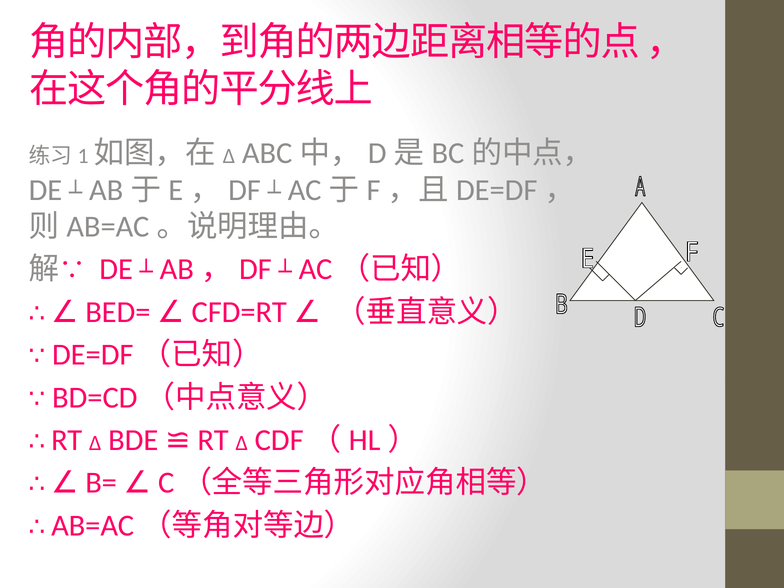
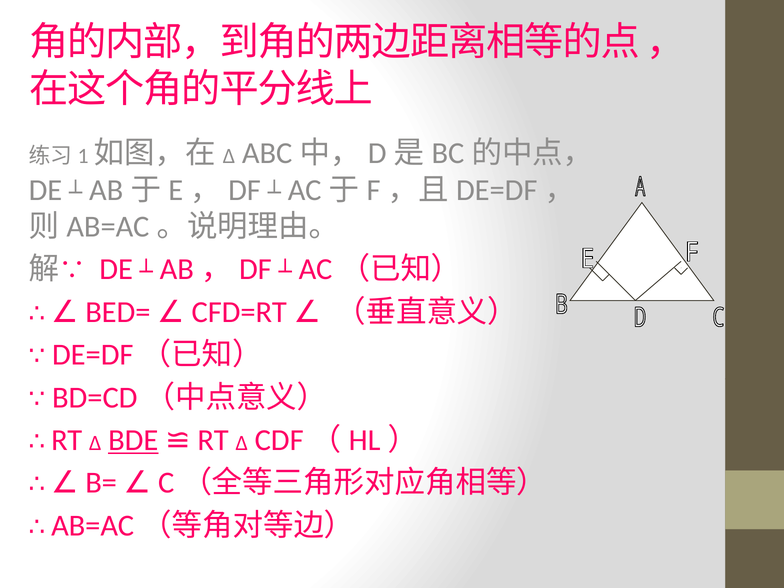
BDE underline: none -> present (133, 440)
